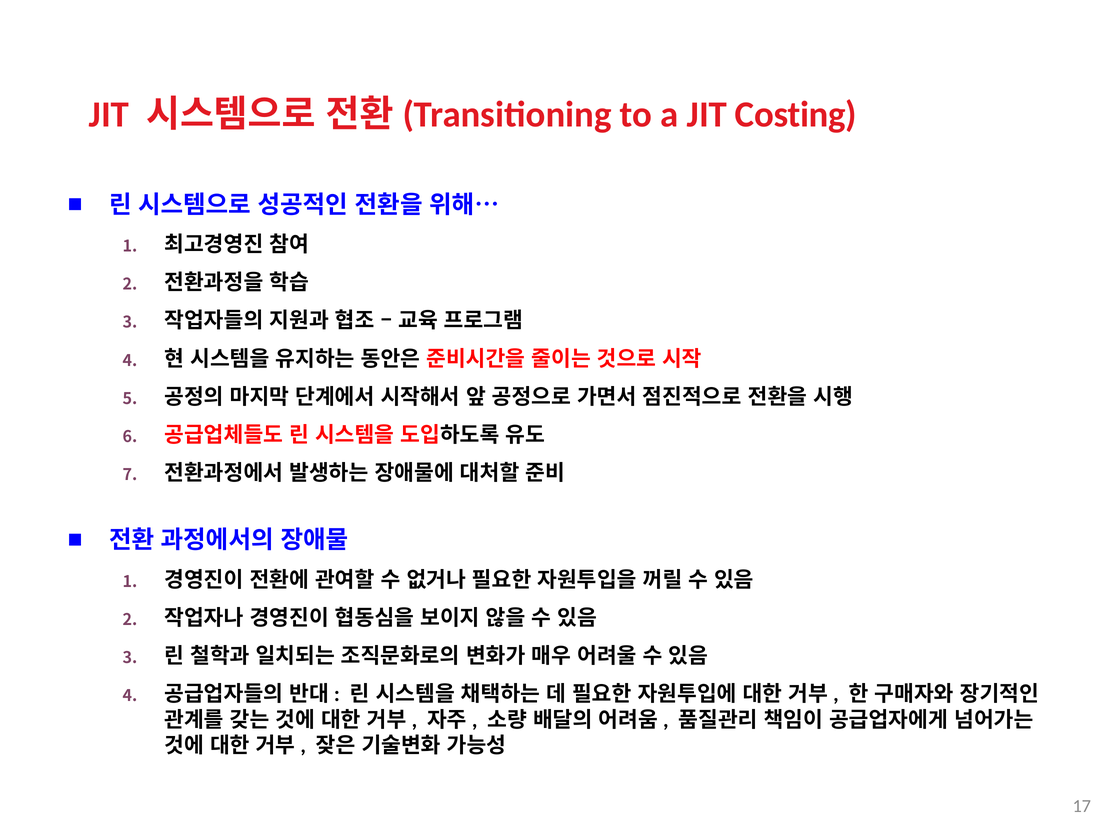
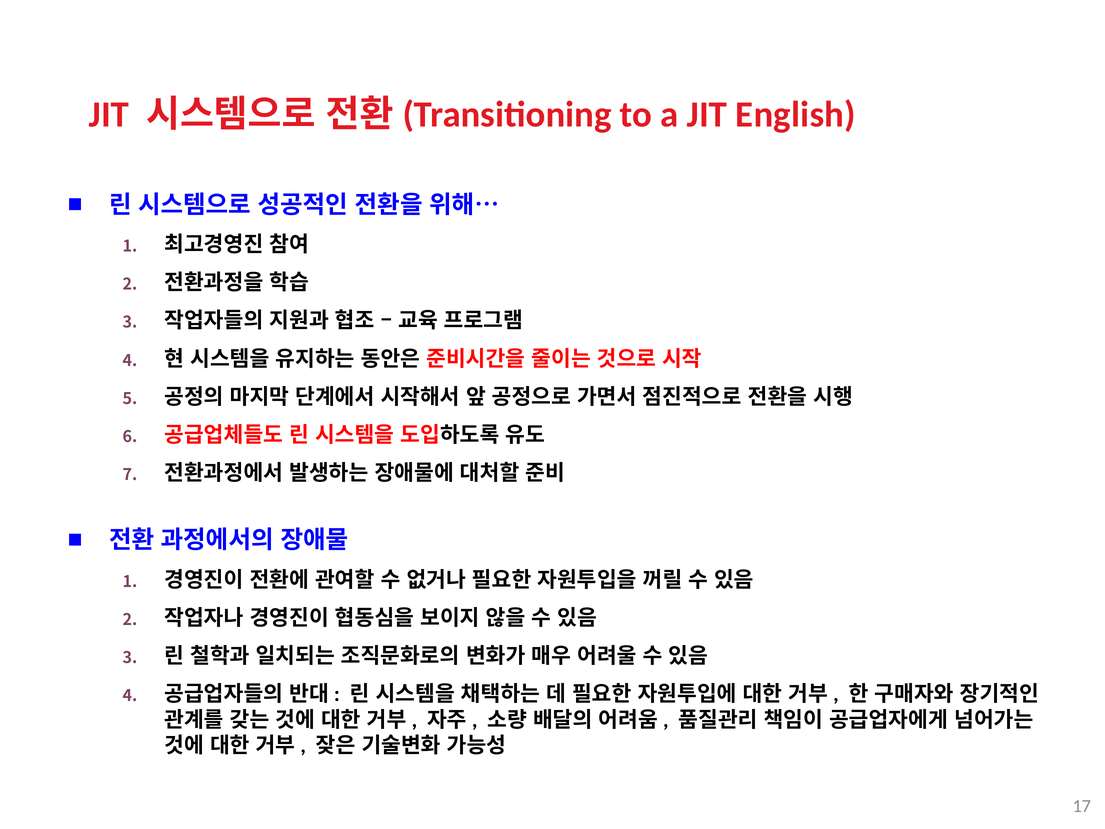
Costing: Costing -> English (796, 115)
